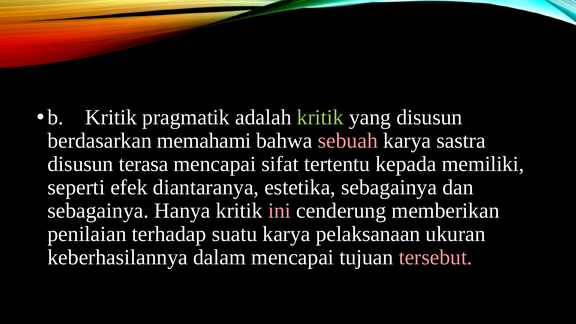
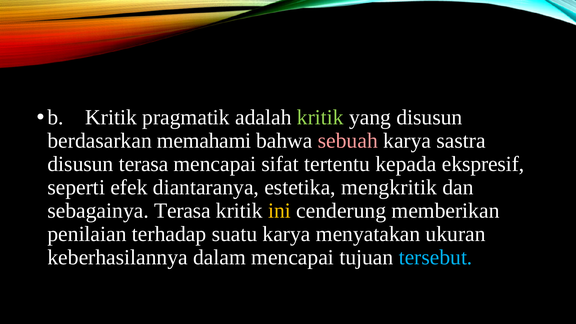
memiliki: memiliki -> ekspresif (483, 164)
estetika sebagainya: sebagainya -> mengkritik (389, 187)
sebagainya Hanya: Hanya -> Terasa (182, 211)
ini colour: pink -> yellow (279, 211)
pelaksanaan: pelaksanaan -> menyatakan (368, 234)
tersebut colour: pink -> light blue (436, 257)
